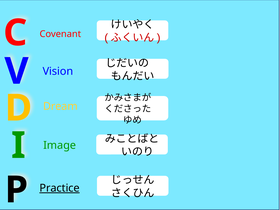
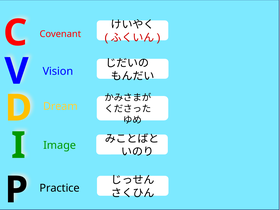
Practice underline: present -> none (60, 188)
